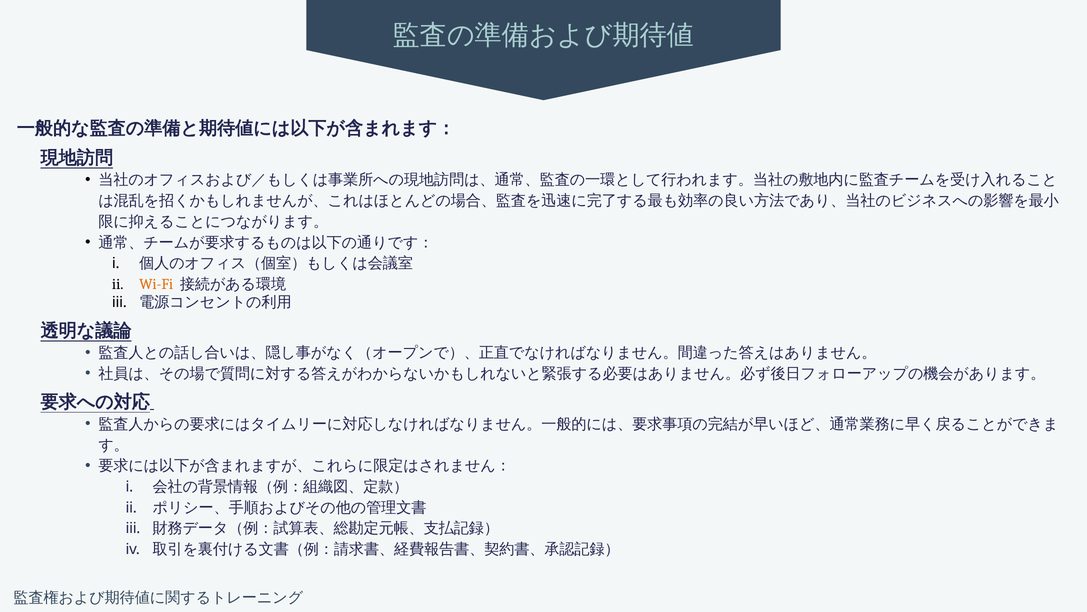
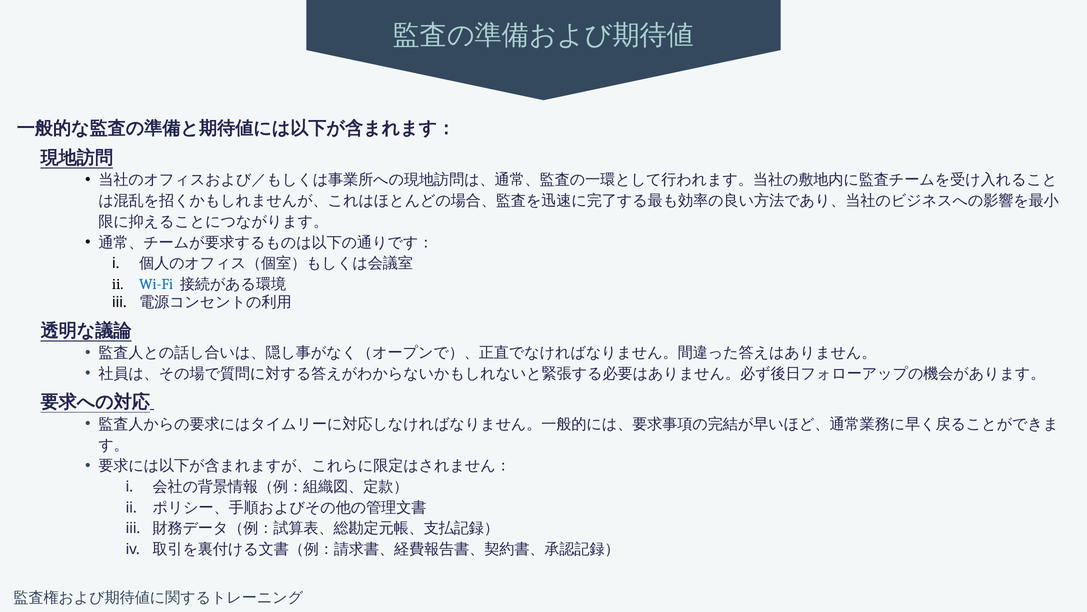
Wi-Fi colour: orange -> blue (156, 284)
